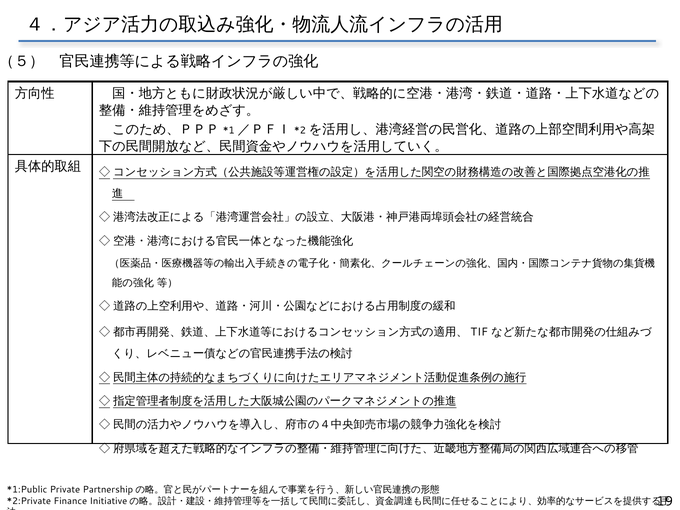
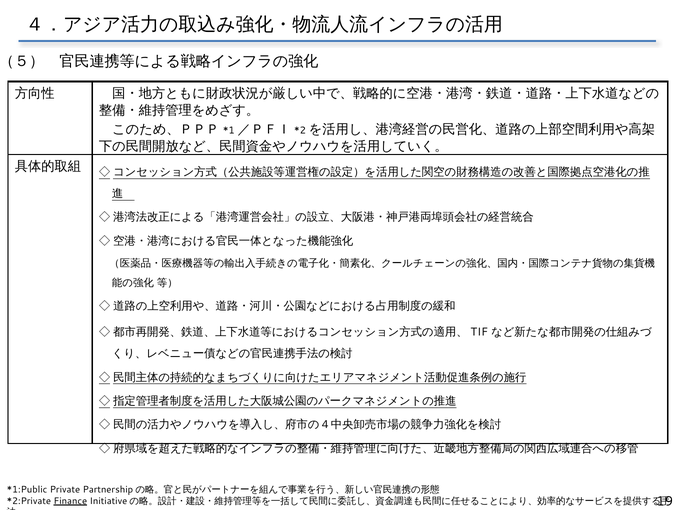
Finance underline: none -> present (70, 501)
